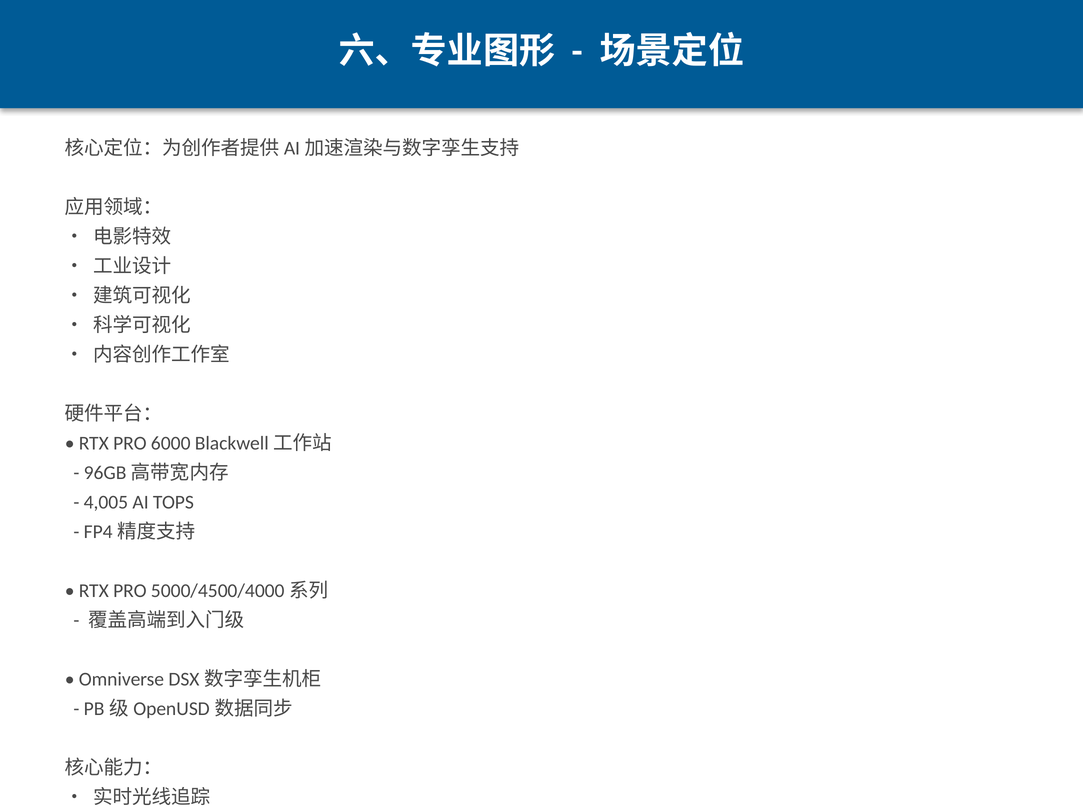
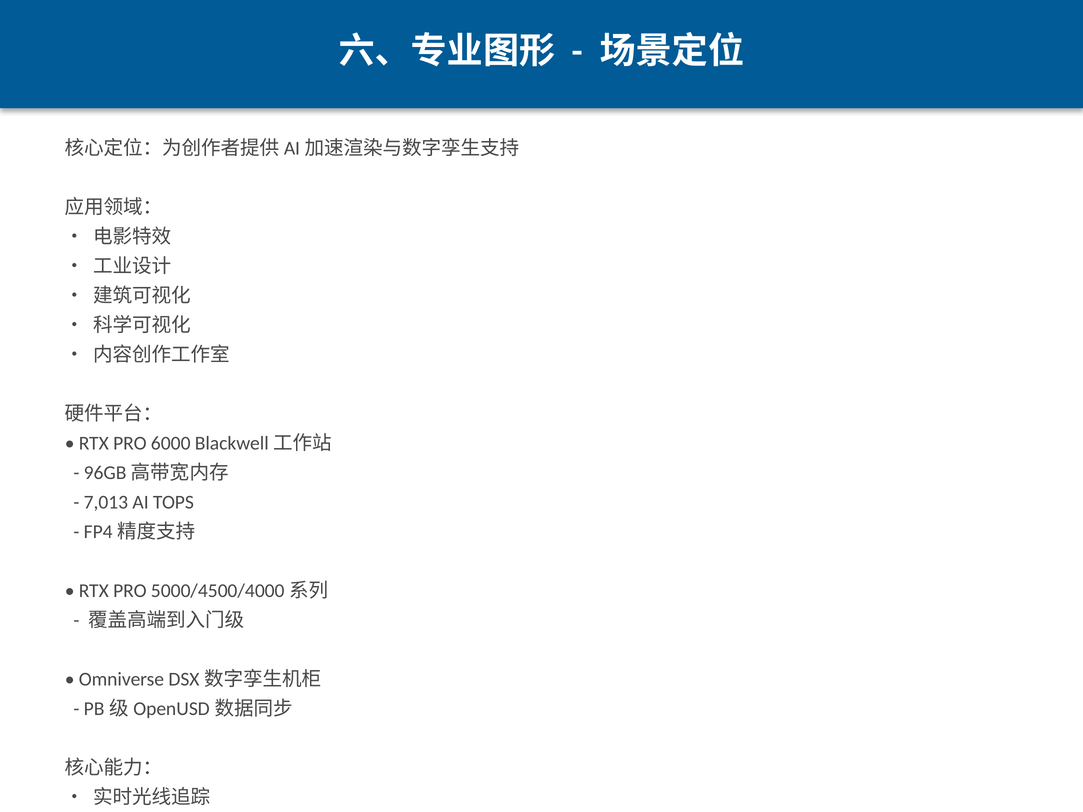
4,005: 4,005 -> 7,013 (106, 502)
